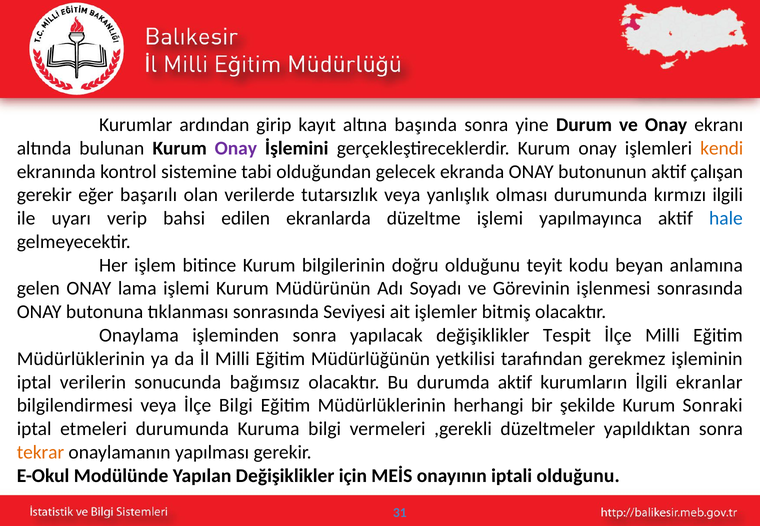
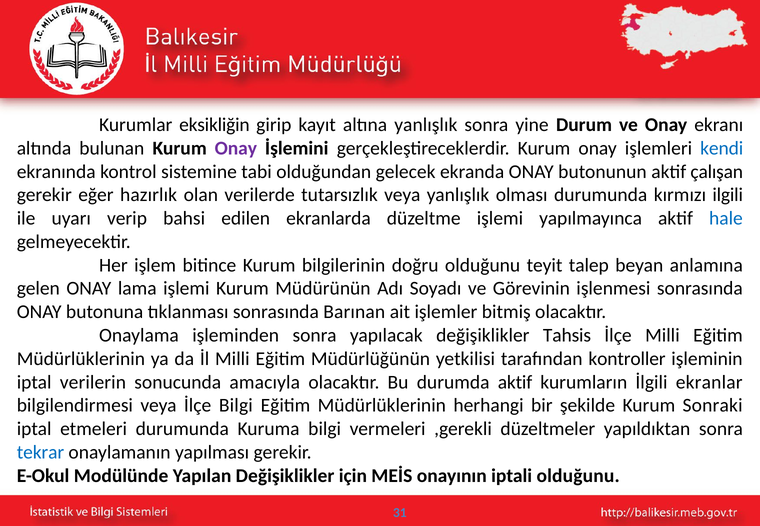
ardından: ardından -> eksikliğin (214, 125)
altına başında: başında -> yanlışlık (426, 125)
kendi colour: orange -> blue (722, 148)
başarılı: başarılı -> hazırlık (149, 195)
kodu: kodu -> talep (589, 265)
Seviyesi: Seviyesi -> Barınan (354, 312)
Tespit: Tespit -> Tahsis (567, 335)
gerekmez: gerekmez -> kontroller (627, 359)
bağımsız: bağımsız -> amacıyla (265, 382)
tekrar colour: orange -> blue (40, 452)
